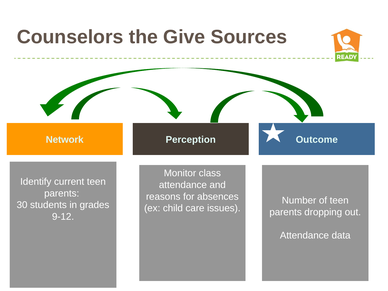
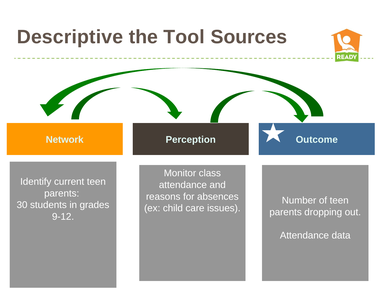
Counselors: Counselors -> Descriptive (70, 37)
the Give: Give -> Tool (184, 37)
